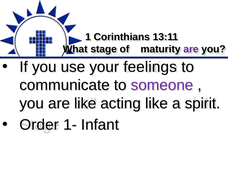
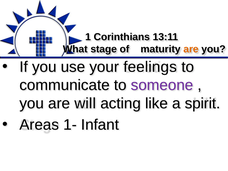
are colour: purple -> orange (191, 49)
are like: like -> will (85, 103)
Order: Order -> Areas (39, 125)
